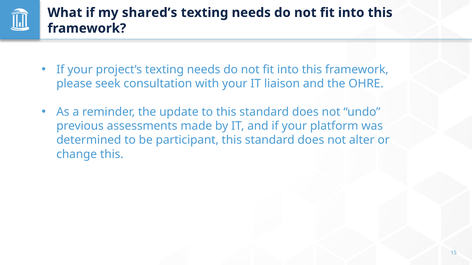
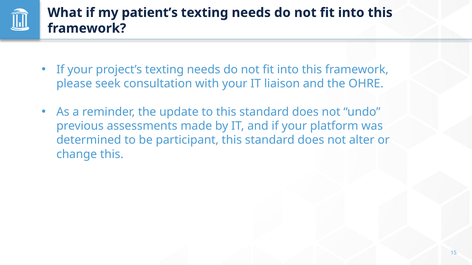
shared’s: shared’s -> patient’s (150, 13)
